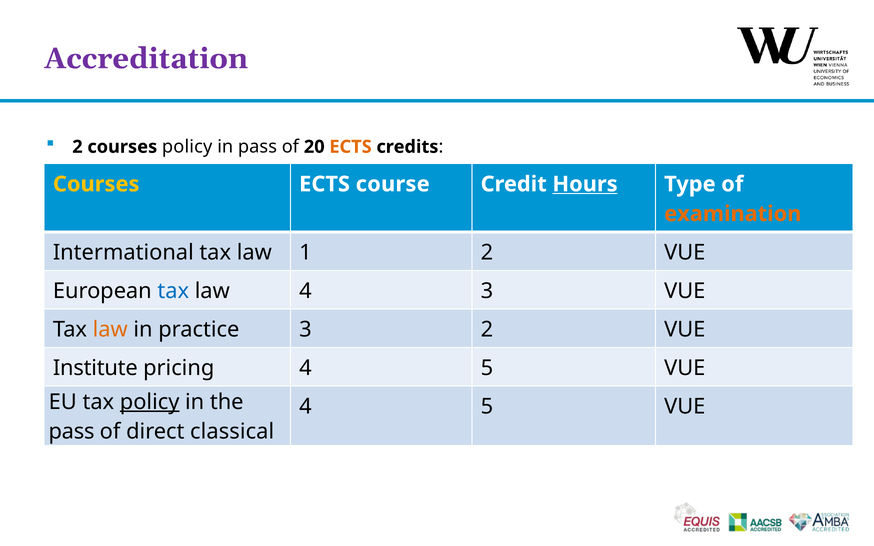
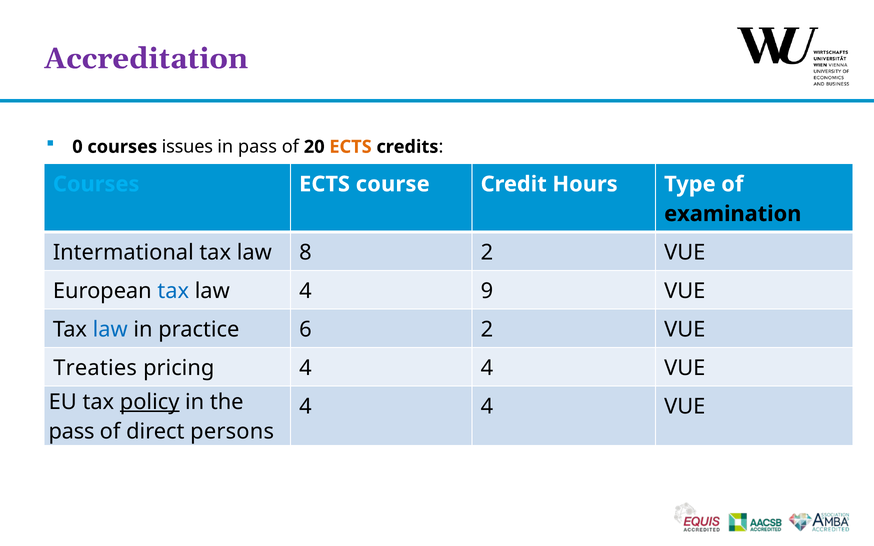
2: 2 -> 0 (77, 147)
courses policy: policy -> issues (187, 147)
Courses colour: yellow -> light blue (96, 184)
Hours underline: present -> none (585, 184)
examination colour: orange -> black (733, 214)
1: 1 -> 8 (305, 252)
4 3: 3 -> 9 (487, 291)
law colour: orange -> blue (110, 329)
practice 3: 3 -> 6 (305, 329)
Institute: Institute -> Treaties (95, 368)
pricing 4 5: 5 -> 4 (487, 368)
5: 5 -> 4 (487, 406)
classical: classical -> persons (232, 432)
